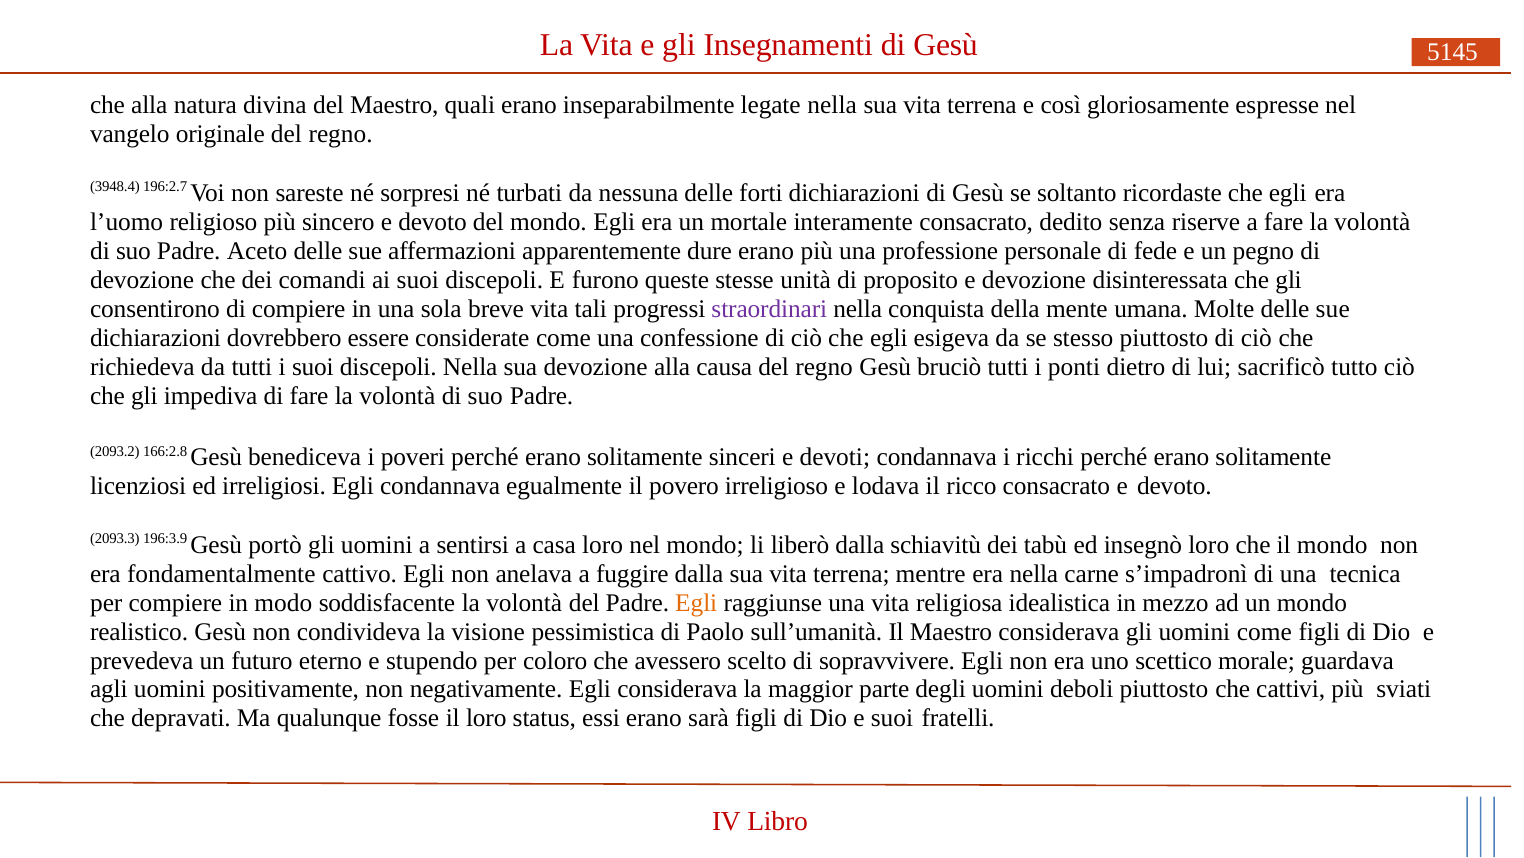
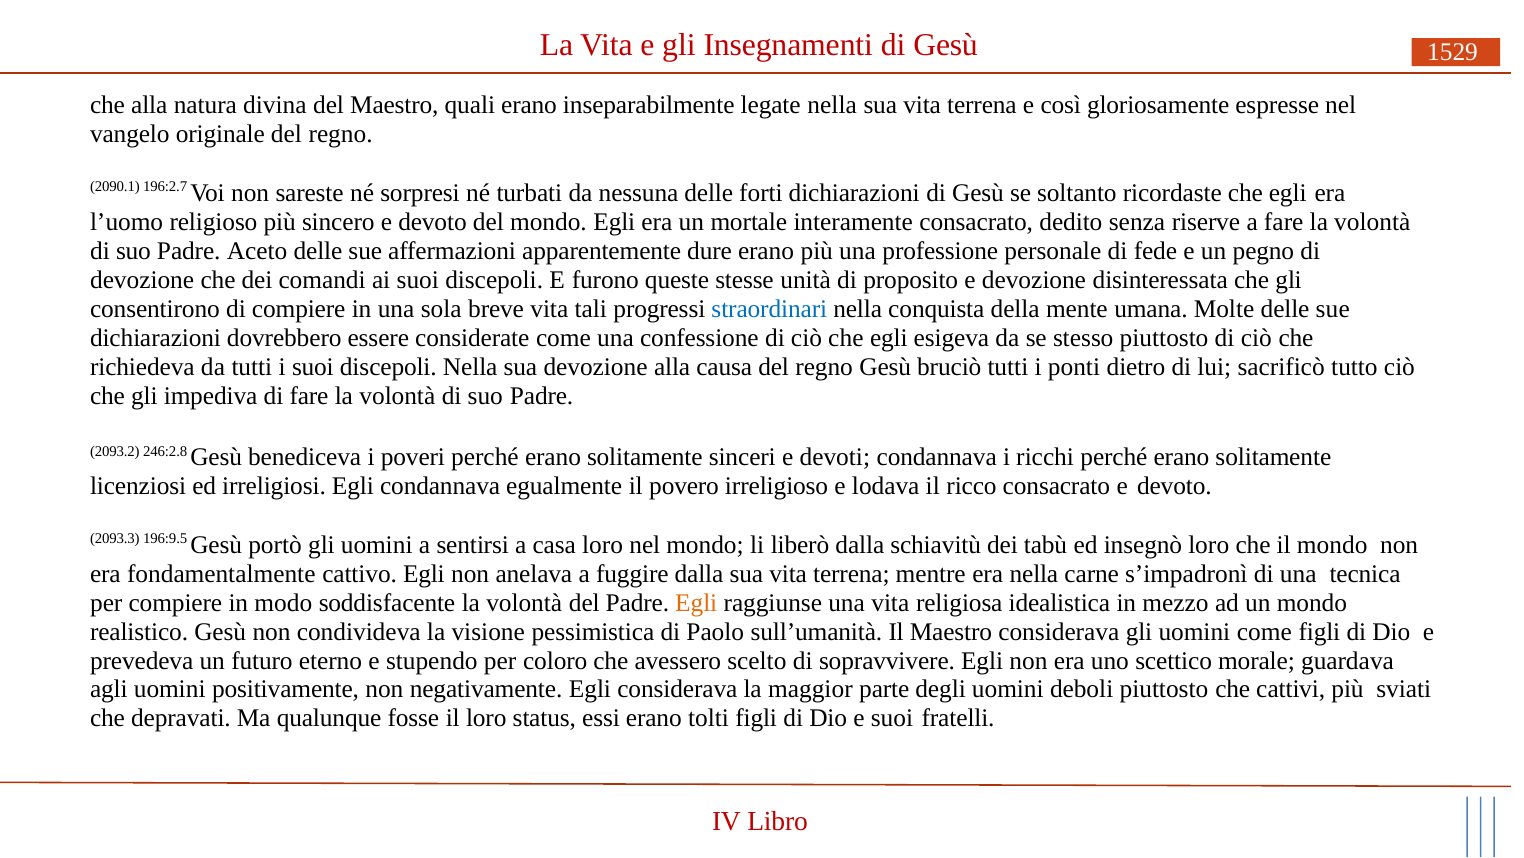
5145: 5145 -> 1529 (1453, 53)
3948.4: 3948.4 -> 2090.1 (115, 187)
straordinari colour: purple -> blue (769, 309)
166:2.8: 166:2.8 -> 246:2.8 (165, 451)
196:3.9: 196:3.9 -> 196:9.5 (165, 539)
sarà: sarà -> tolti (709, 719)
